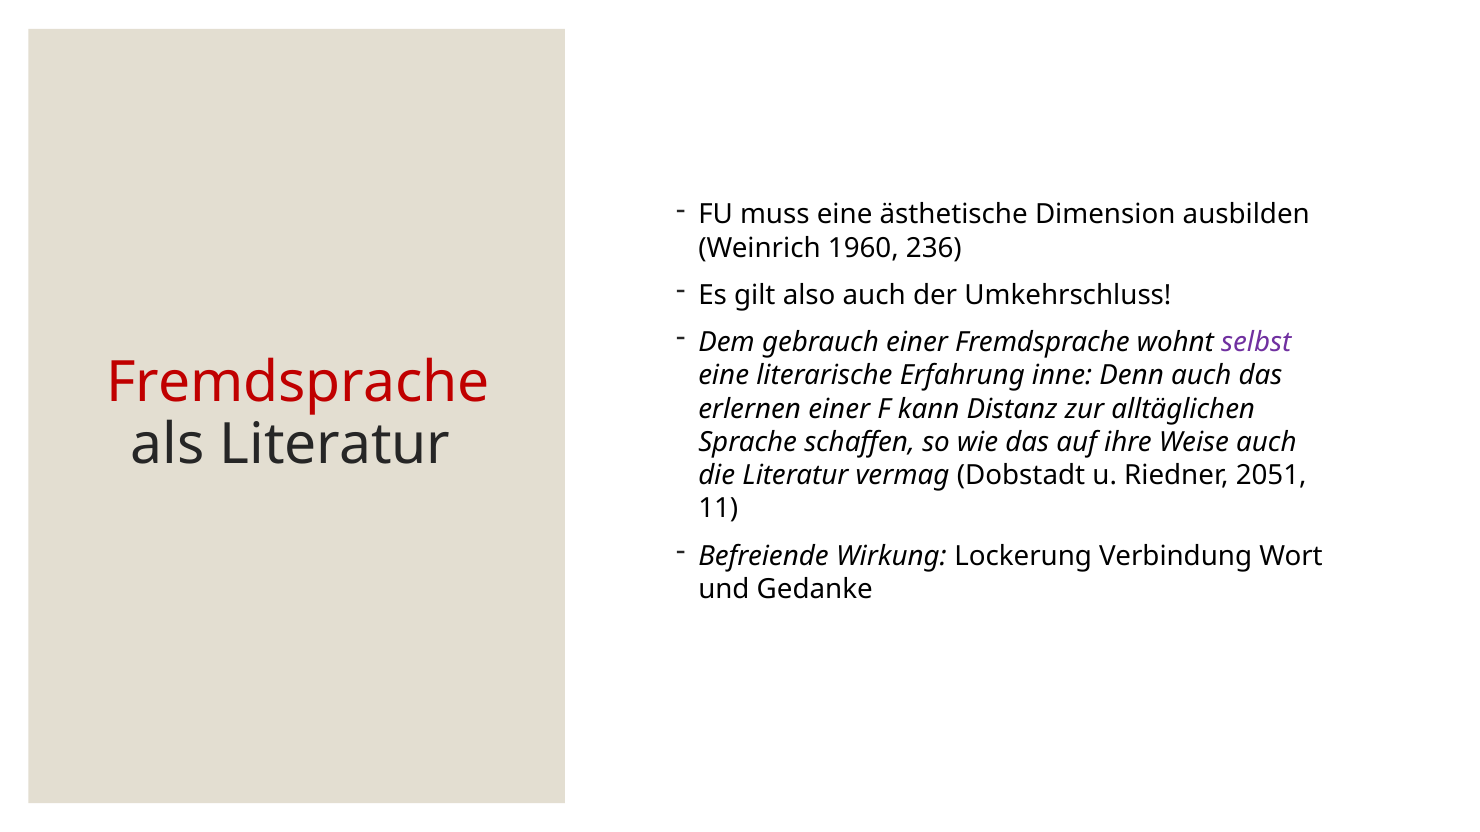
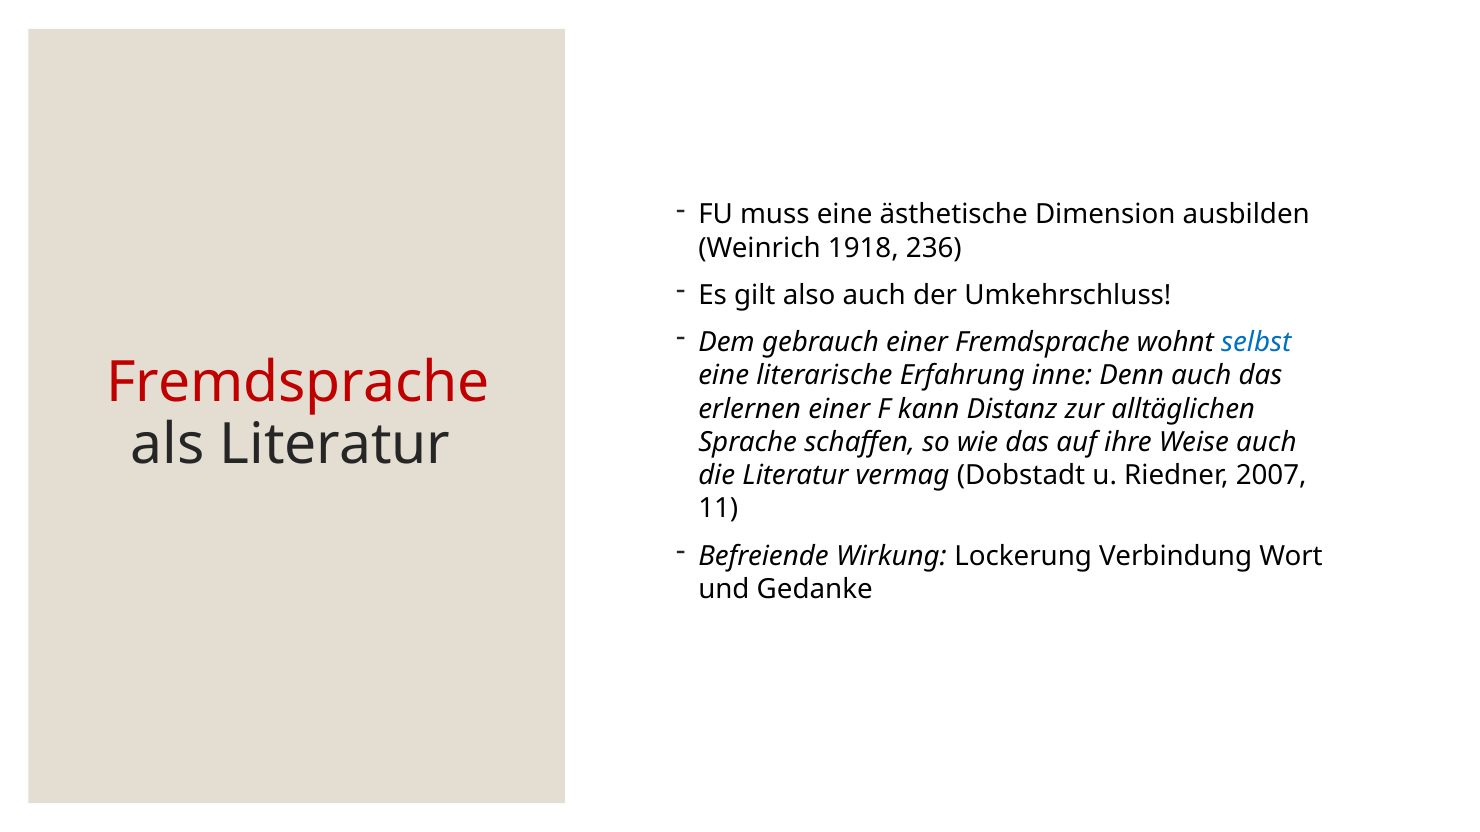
1960: 1960 -> 1918 (863, 248)
selbst colour: purple -> blue (1256, 342)
2051: 2051 -> 2007 (1271, 476)
